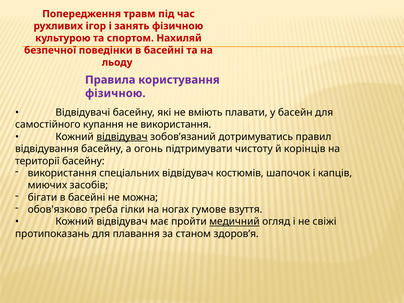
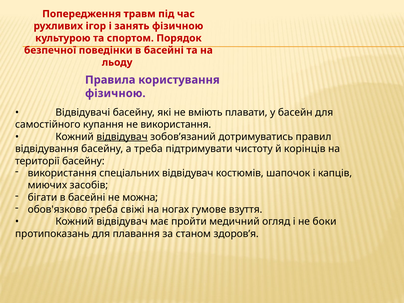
Нахиляй: Нахиляй -> Порядок (179, 38)
а огонь: огонь -> треба (148, 149)
гілки: гілки -> свіжі (133, 209)
медичний underline: present -> none (234, 222)
свіжі: свіжі -> боки (325, 222)
